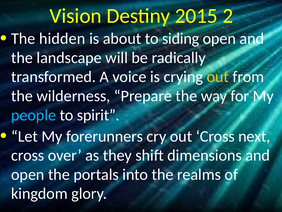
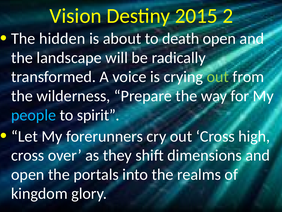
siding: siding -> death (181, 39)
out colour: yellow -> light green (218, 77)
next: next -> high (254, 136)
